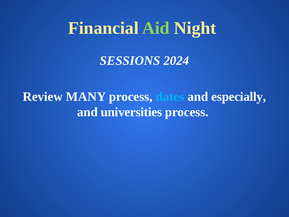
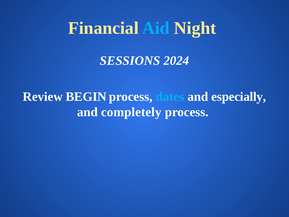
Aid colour: light green -> light blue (156, 28)
MANY: MANY -> BEGIN (86, 97)
universities: universities -> completely (131, 112)
